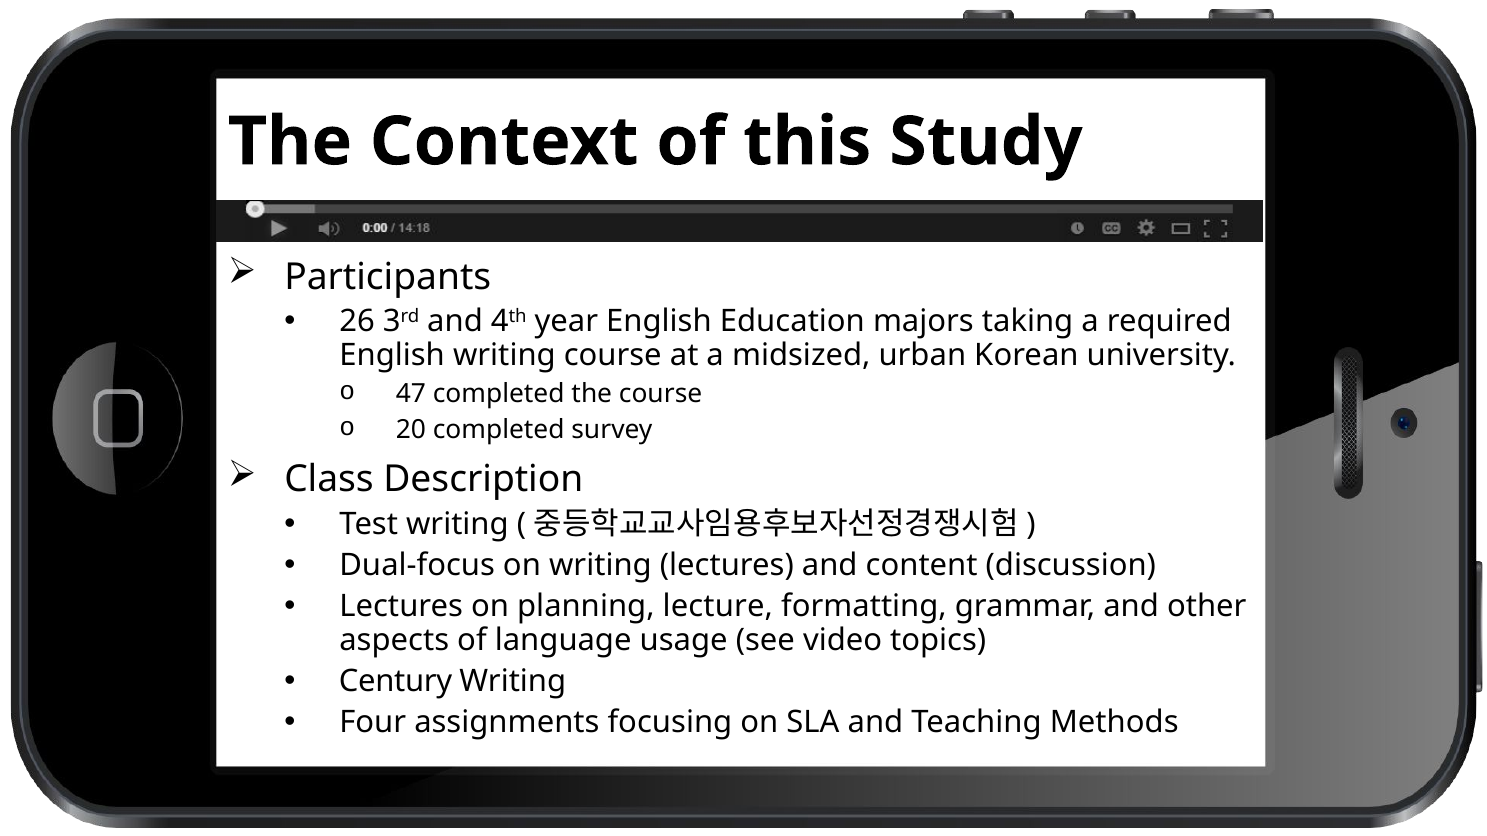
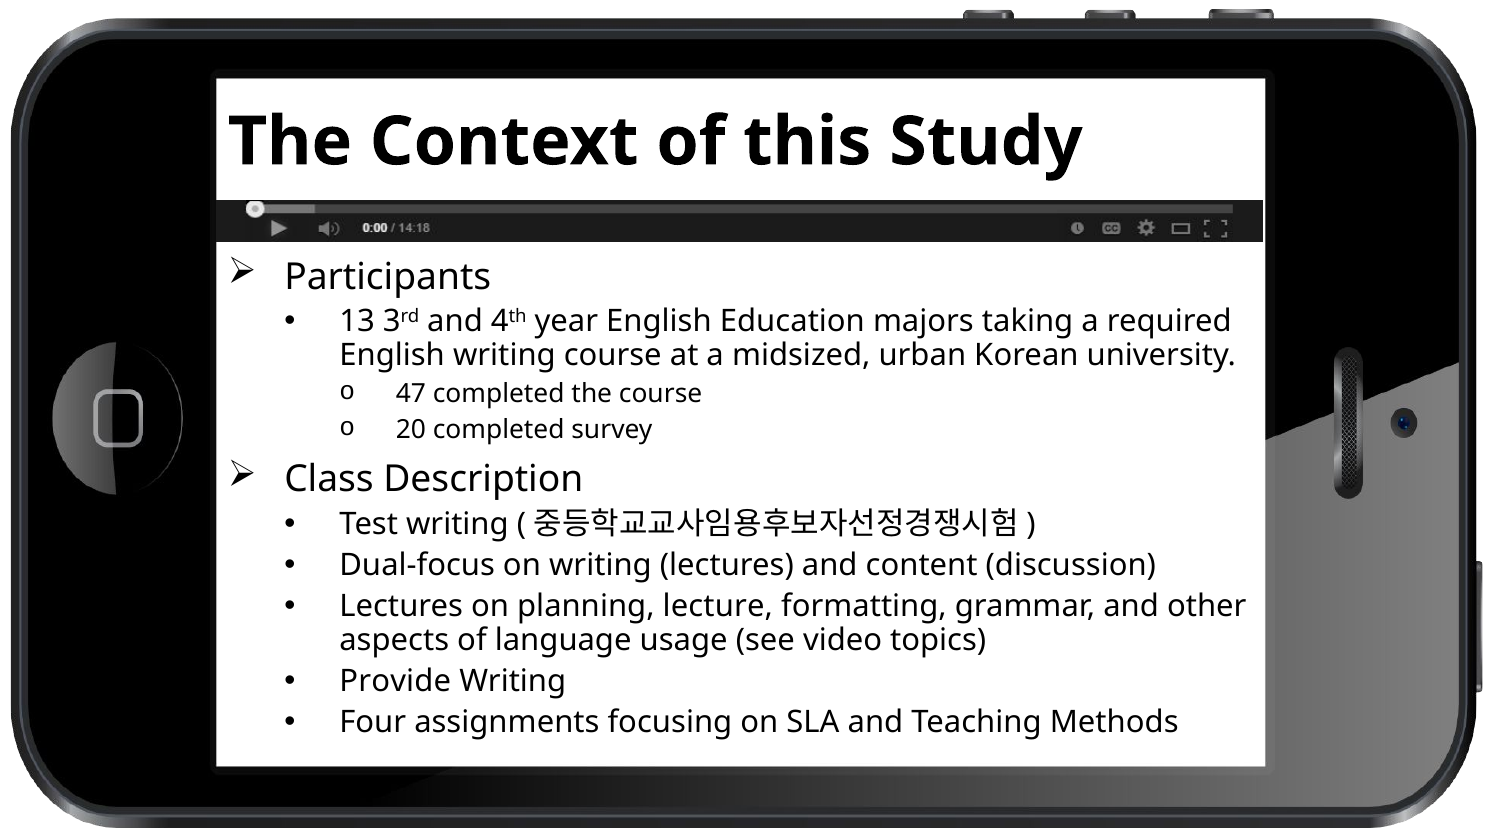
26: 26 -> 13 (357, 322)
Century: Century -> Provide (395, 681)
